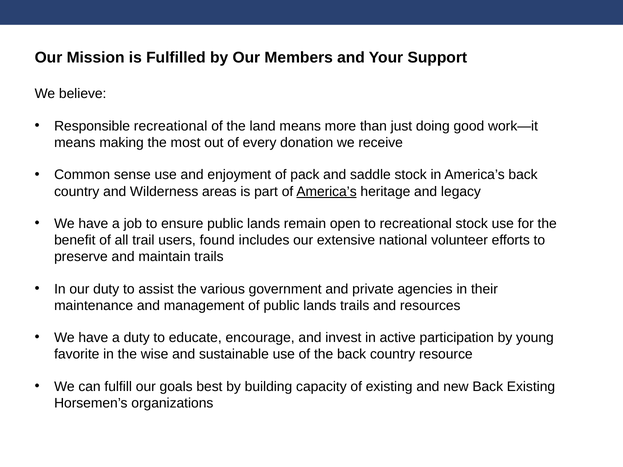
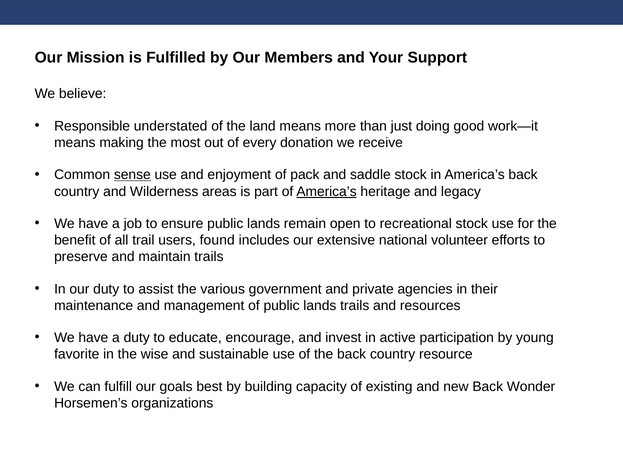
Responsible recreational: recreational -> understated (171, 126)
sense underline: none -> present (132, 175)
Back Existing: Existing -> Wonder (531, 387)
